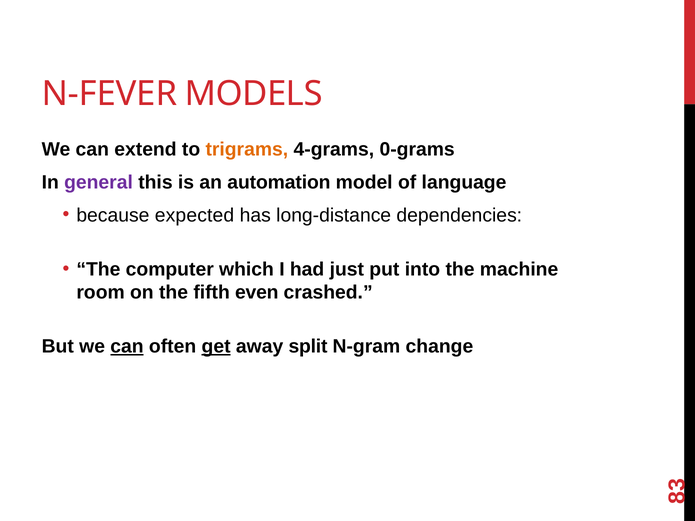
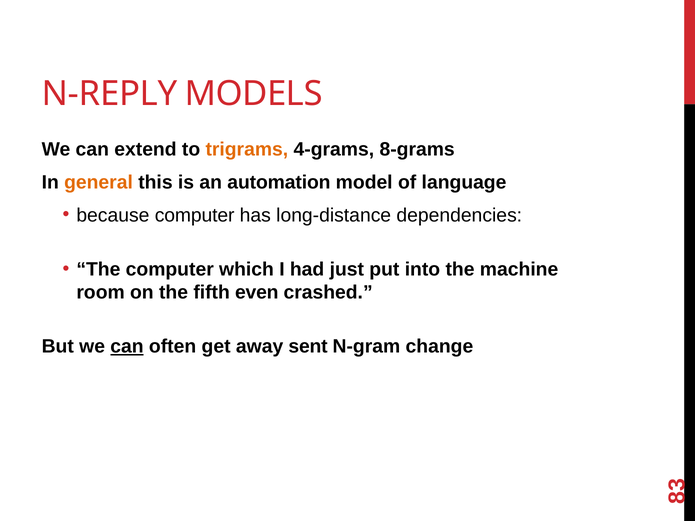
N-FEVER: N-FEVER -> N-REPLY (110, 94)
0-grams: 0-grams -> 8-grams (417, 150)
general colour: purple -> orange (99, 182)
because expected: expected -> computer (195, 215)
get underline: present -> none (216, 347)
split: split -> sent (308, 347)
